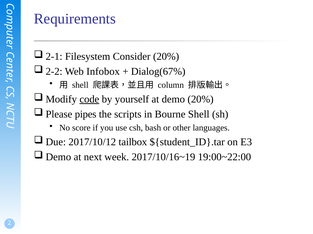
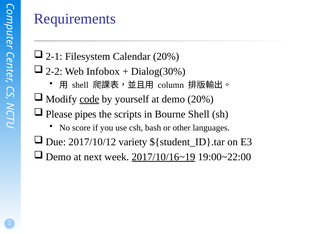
Consider: Consider -> Calendar (132, 57)
Dialog(67%: Dialog(67% -> Dialog(30% (158, 72)
tailbox: tailbox -> variety (133, 142)
2017/10/16~19 underline: none -> present (163, 157)
